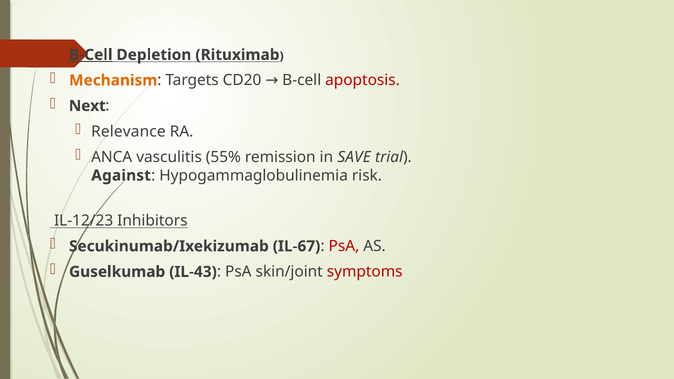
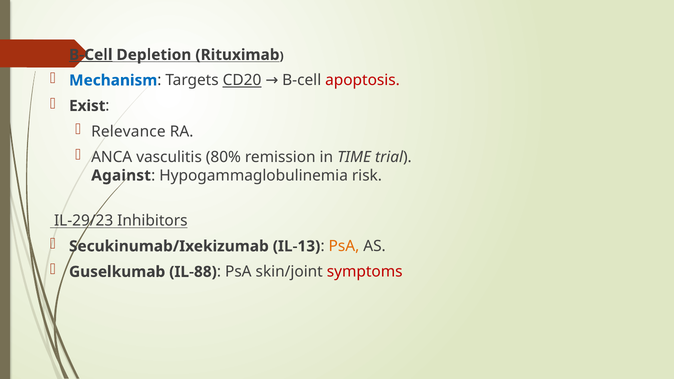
Mechanism colour: orange -> blue (113, 80)
CD20 underline: none -> present (242, 80)
Next: Next -> Exist (87, 106)
55%: 55% -> 80% (223, 157)
SAVE: SAVE -> TIME (354, 157)
IL-12/23: IL-12/23 -> IL-29/23 (84, 221)
IL-67: IL-67 -> IL-13 (297, 246)
PsA colour: red -> orange (344, 246)
IL-43: IL-43 -> IL-88 (193, 272)
